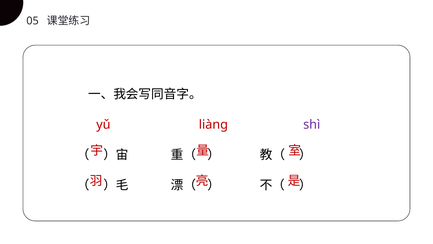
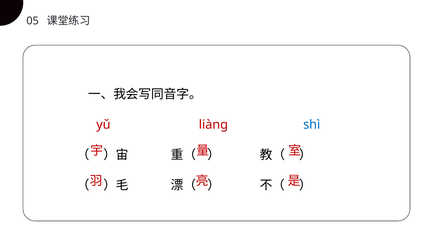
shì colour: purple -> blue (312, 124)
